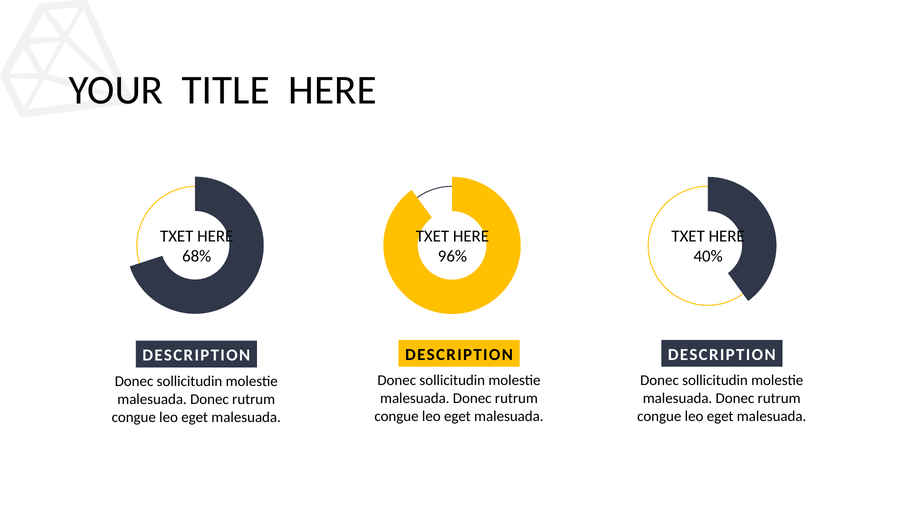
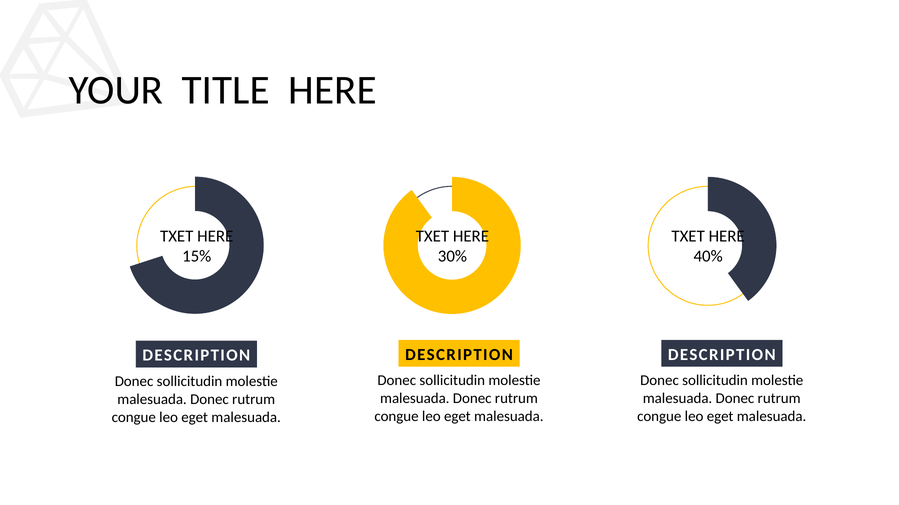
68%: 68% -> 15% (197, 257)
96%: 96% -> 30% (452, 257)
